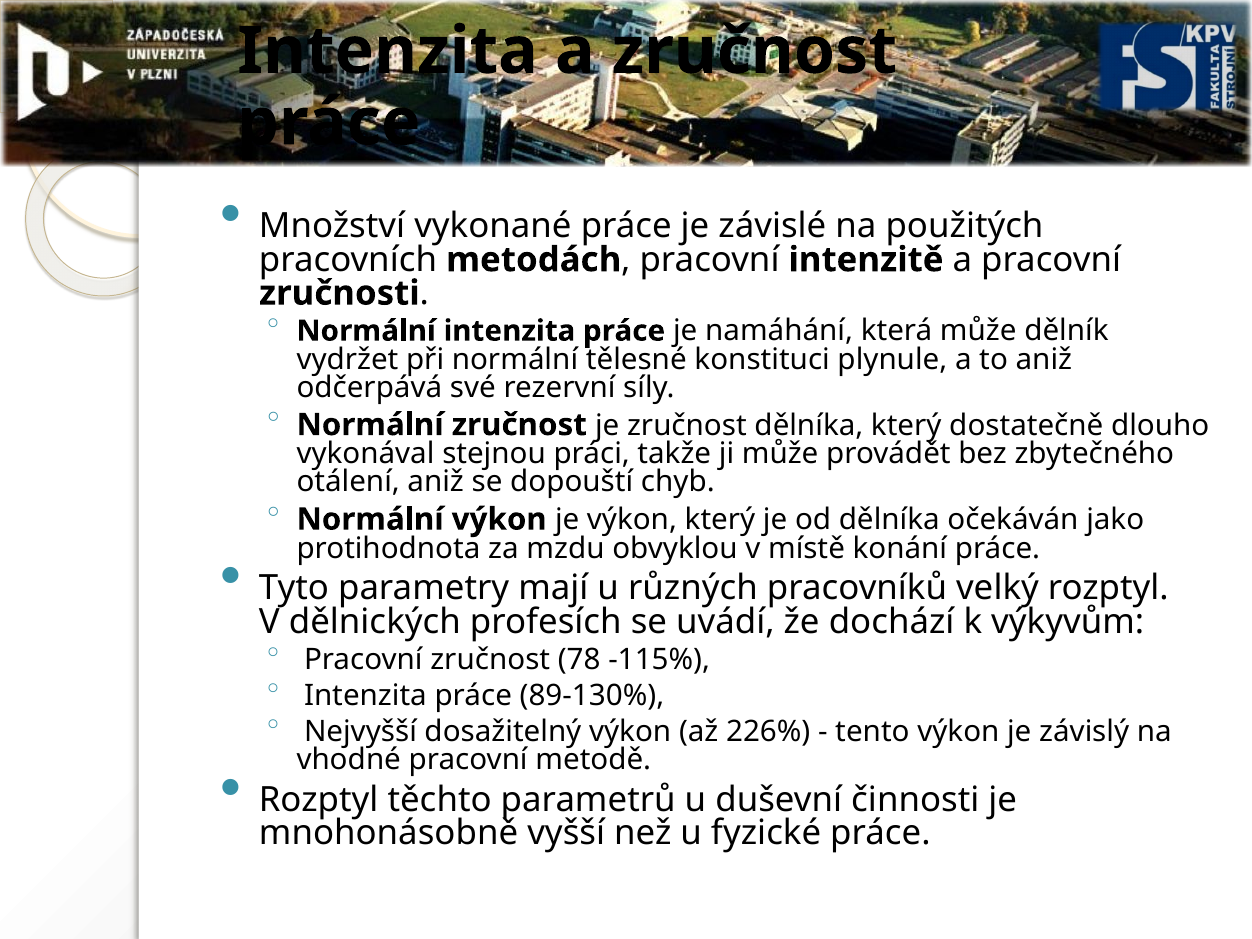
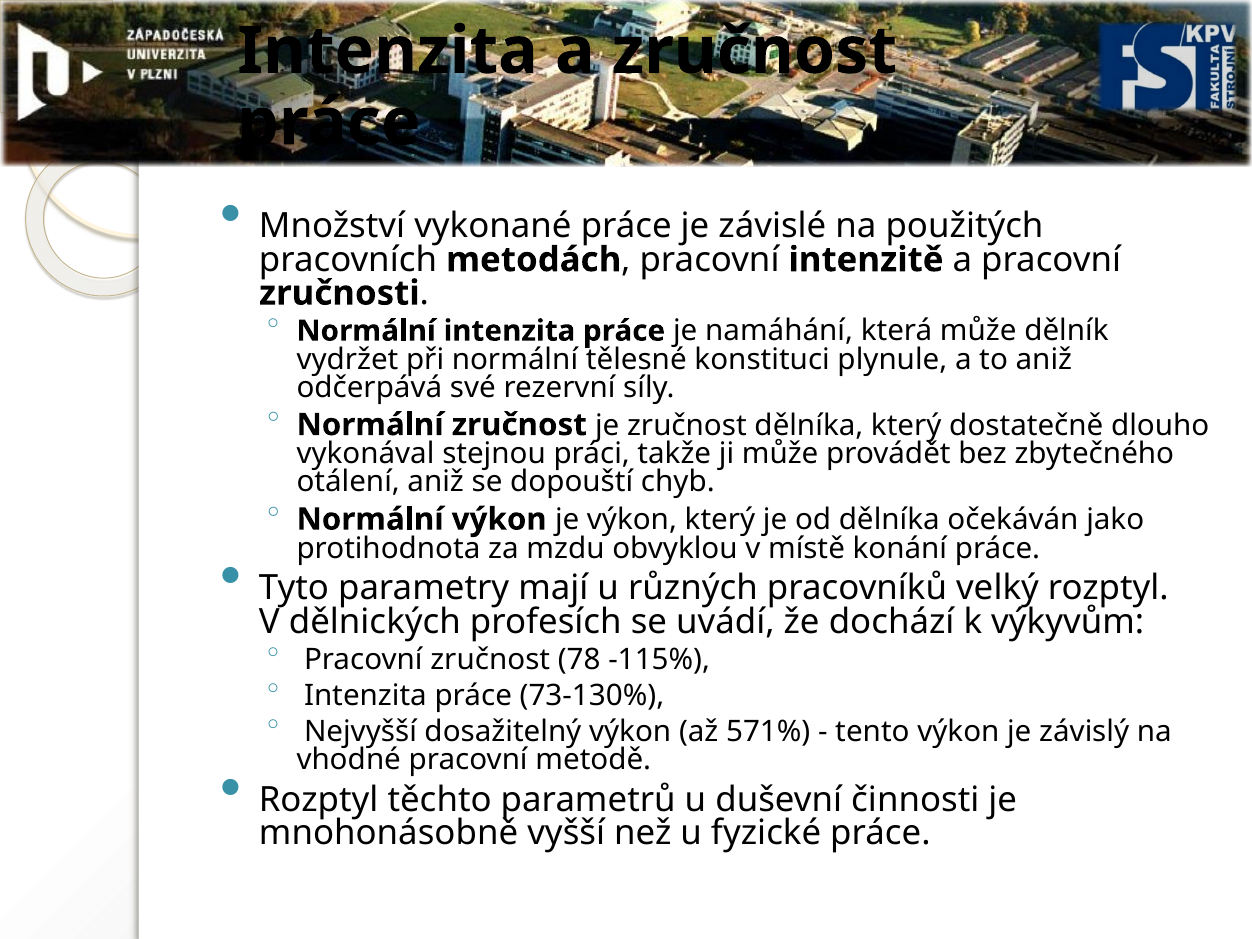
89-130%: 89-130% -> 73-130% (592, 696)
226%: 226% -> 571% (768, 732)
